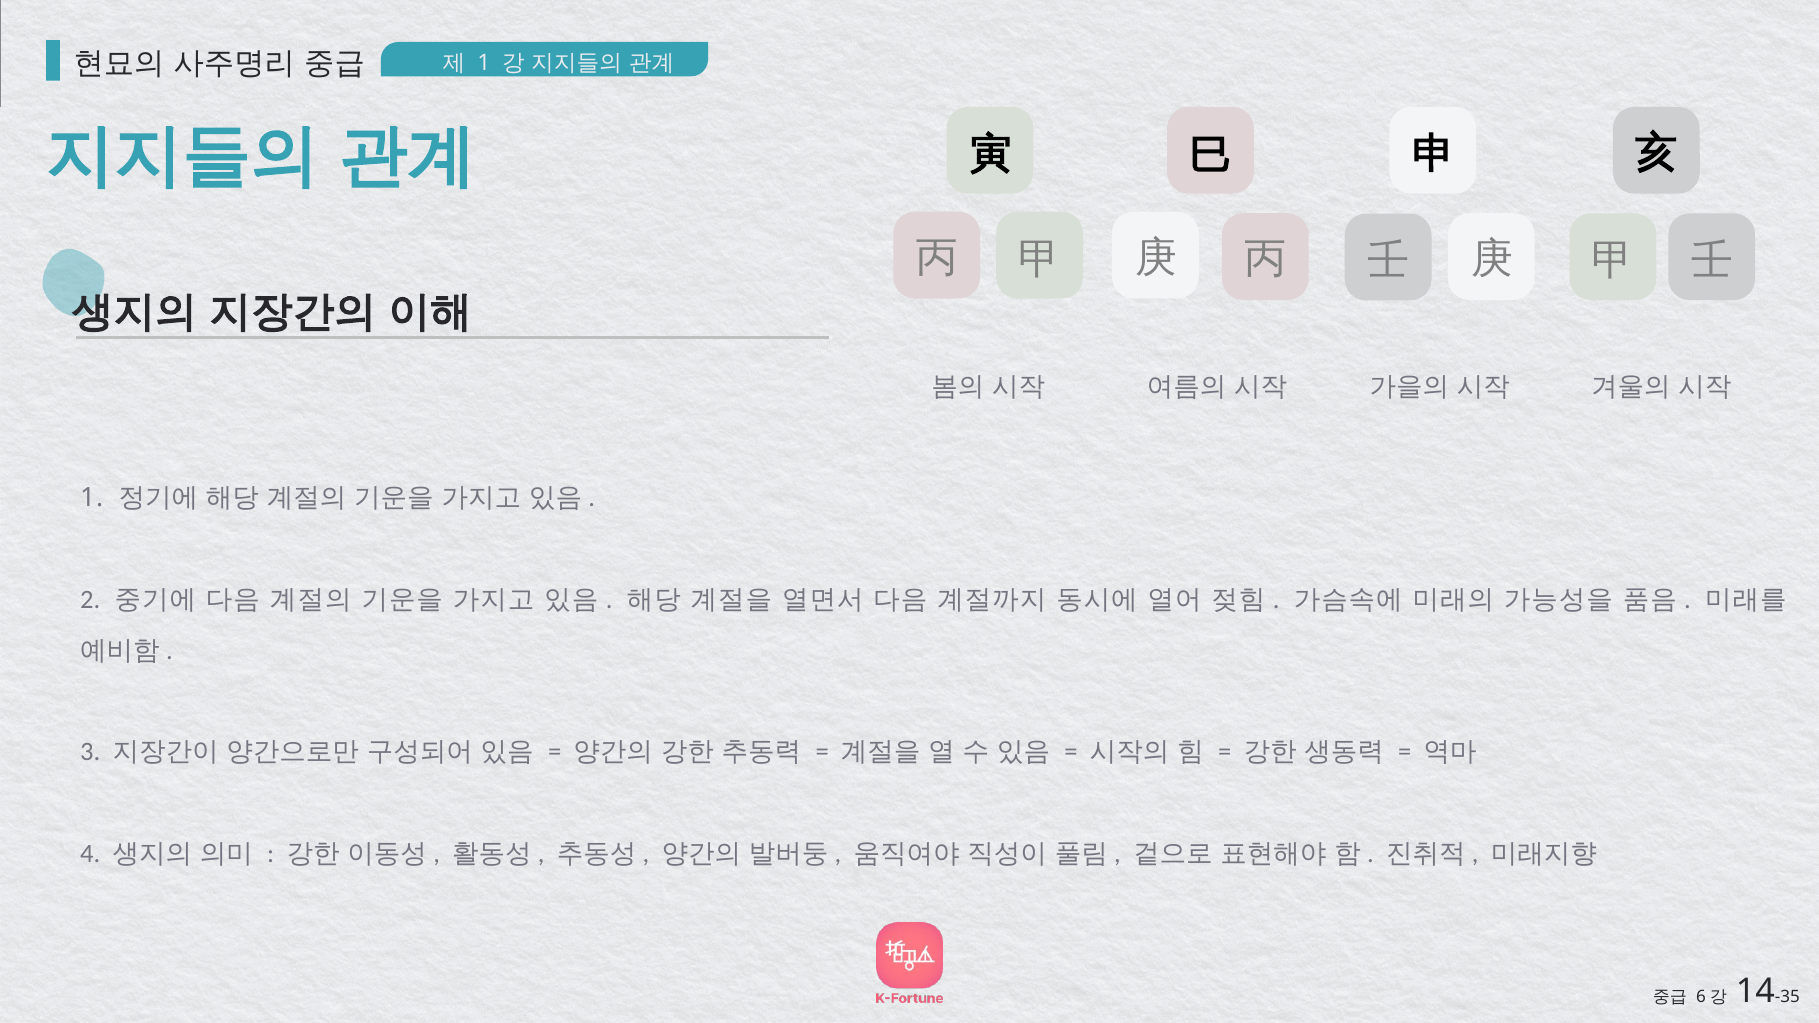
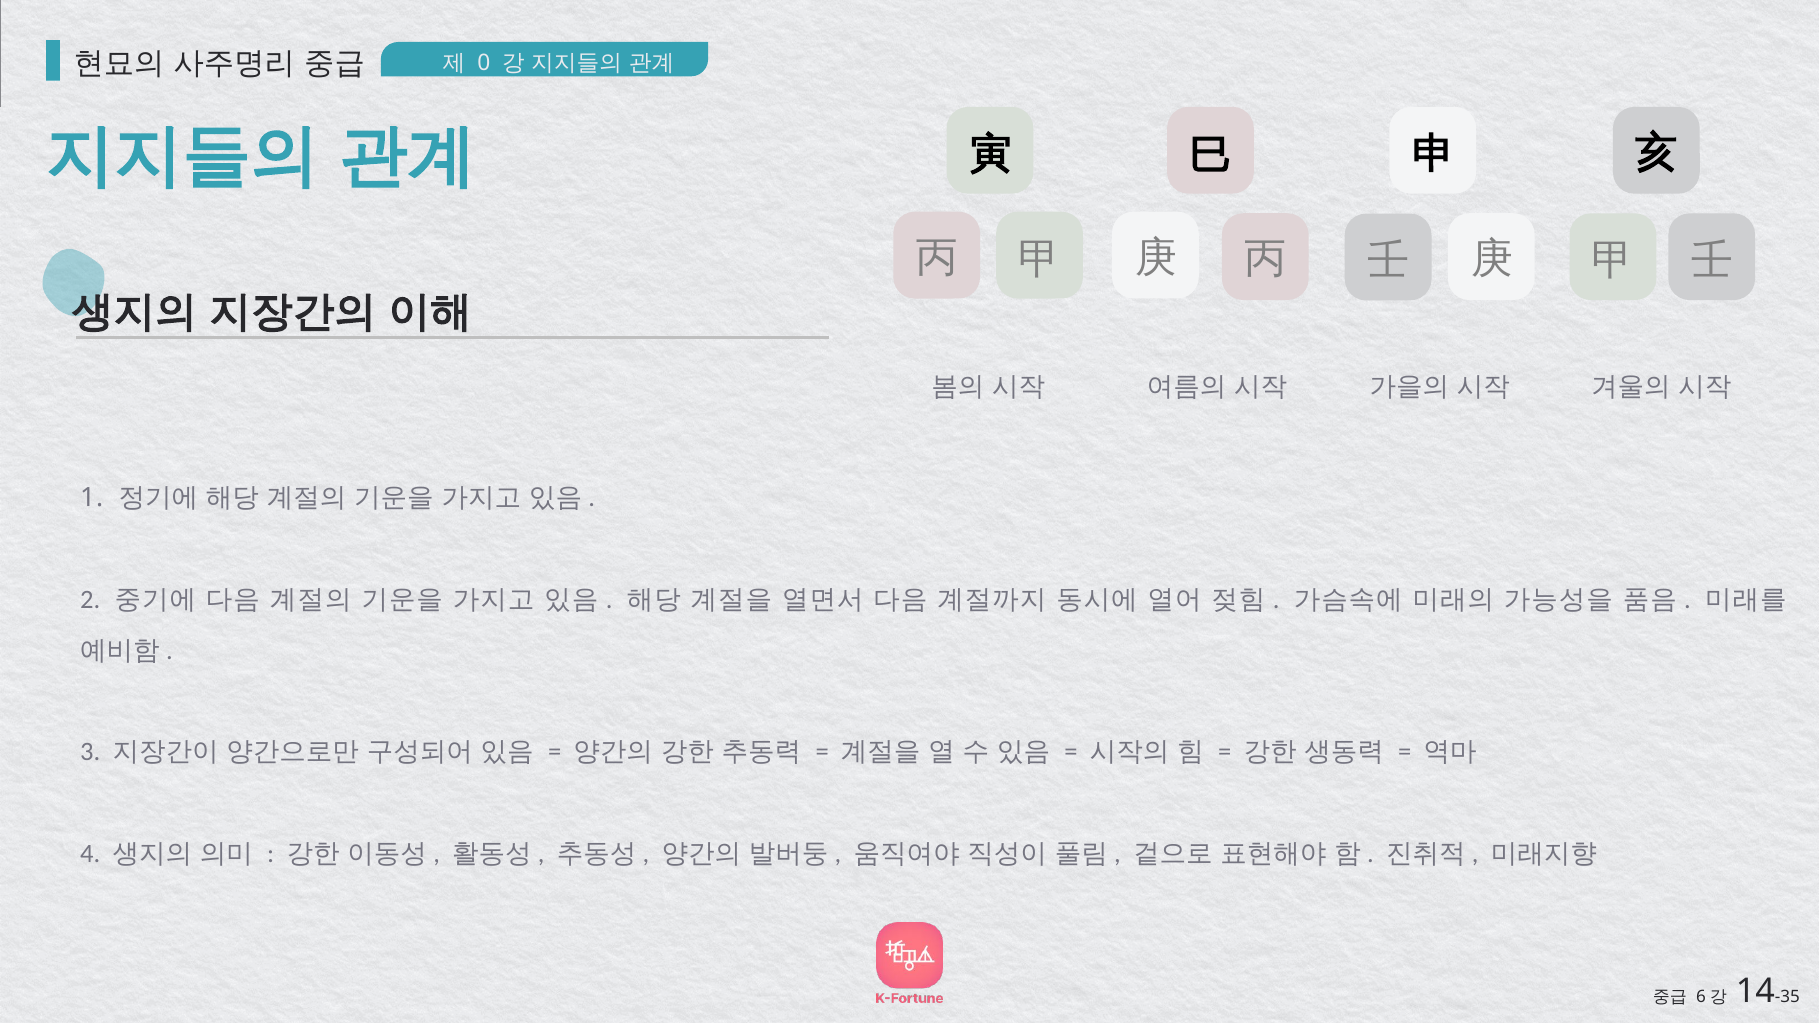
1: 1 -> 0 (484, 63)
